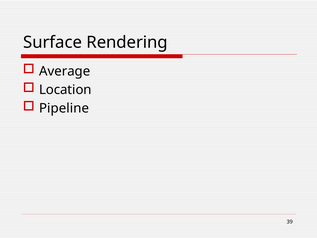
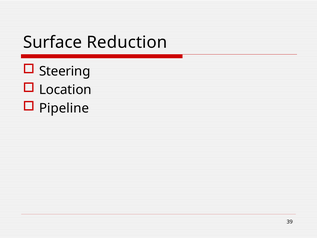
Rendering: Rendering -> Reduction (127, 42)
Average: Average -> Steering (65, 71)
